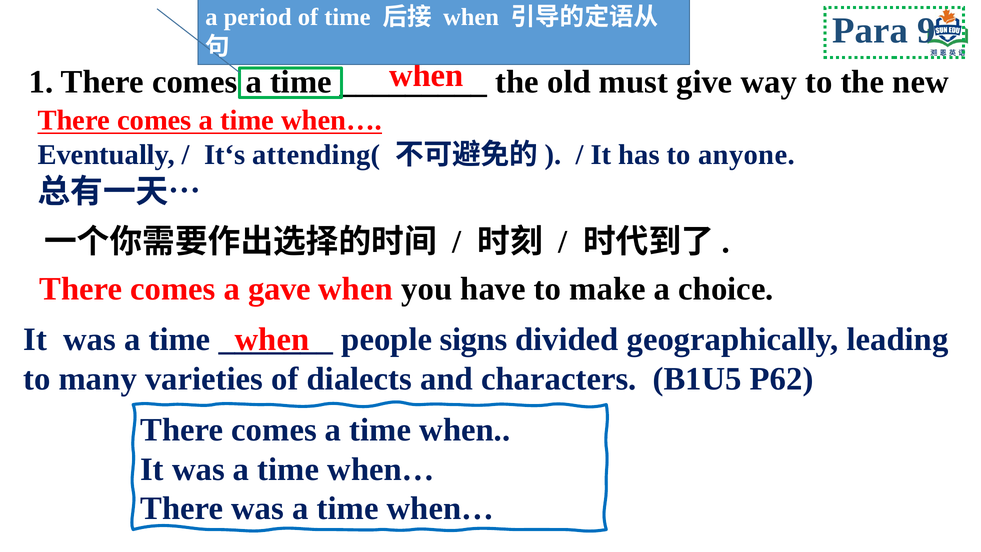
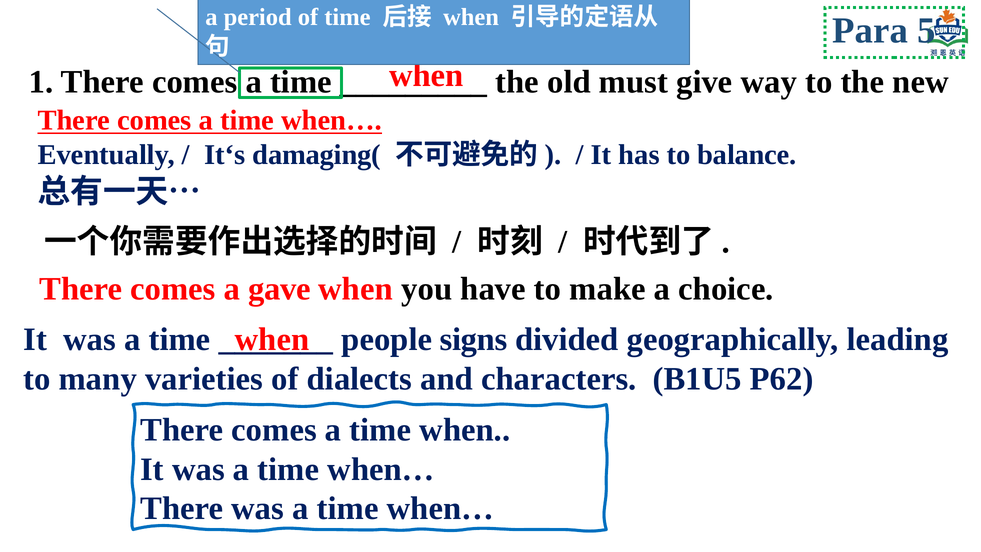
9: 9 -> 5 (926, 31)
attending(: attending( -> damaging( (317, 155)
anyone: anyone -> balance (747, 155)
